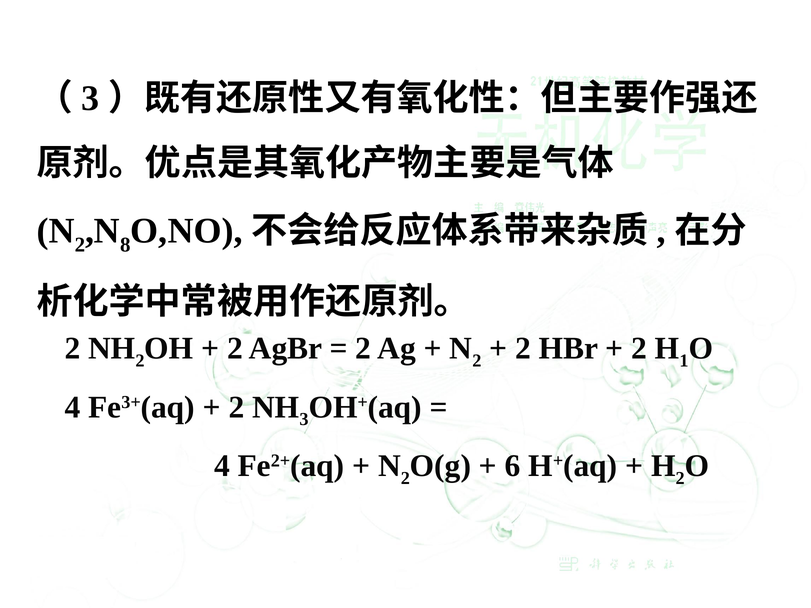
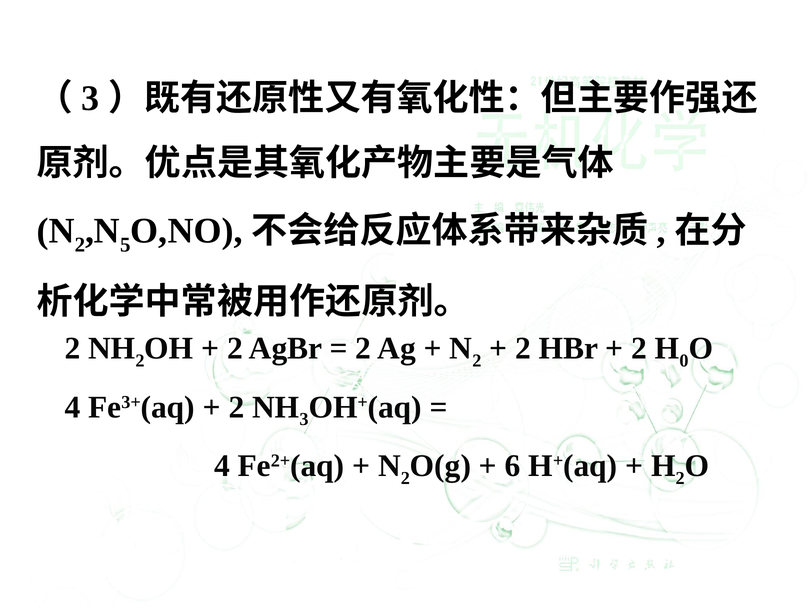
8: 8 -> 5 (125, 245)
1: 1 -> 0 (684, 361)
